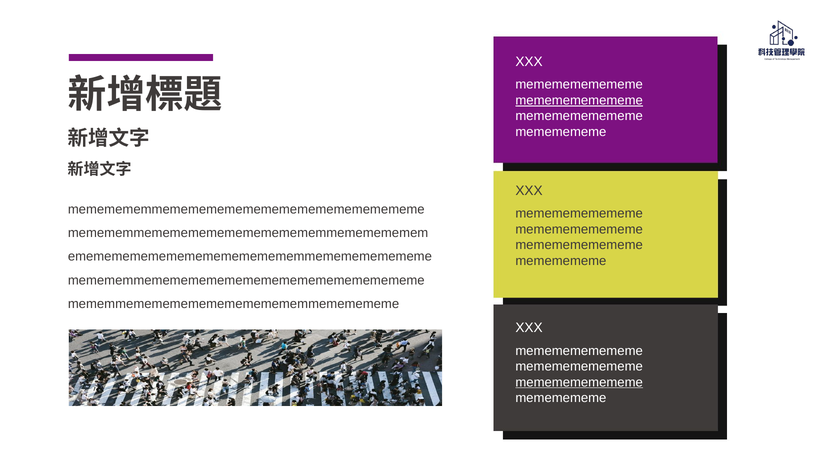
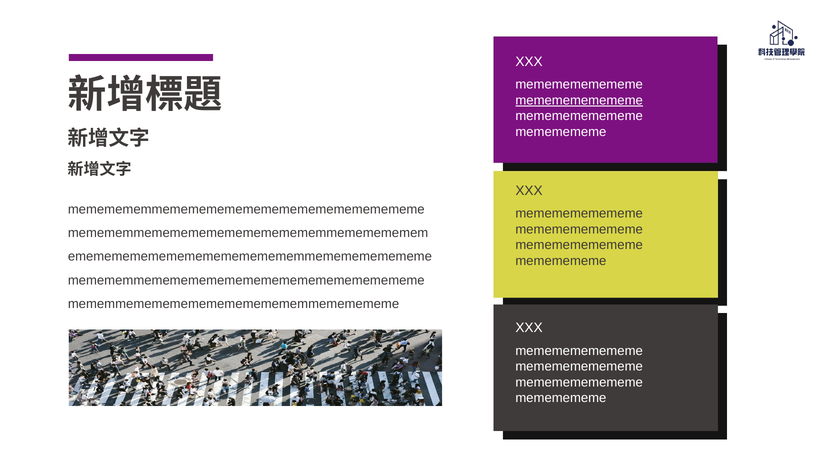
mememememememe underline: present -> none (579, 382)
